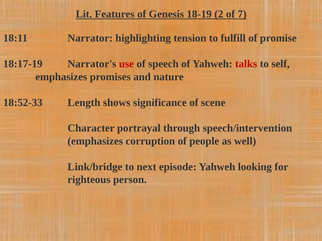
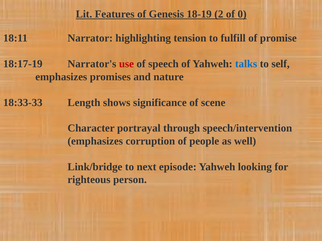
7: 7 -> 0 (242, 14)
talks colour: red -> blue (246, 64)
18:52-33: 18:52-33 -> 18:33-33 (23, 103)
